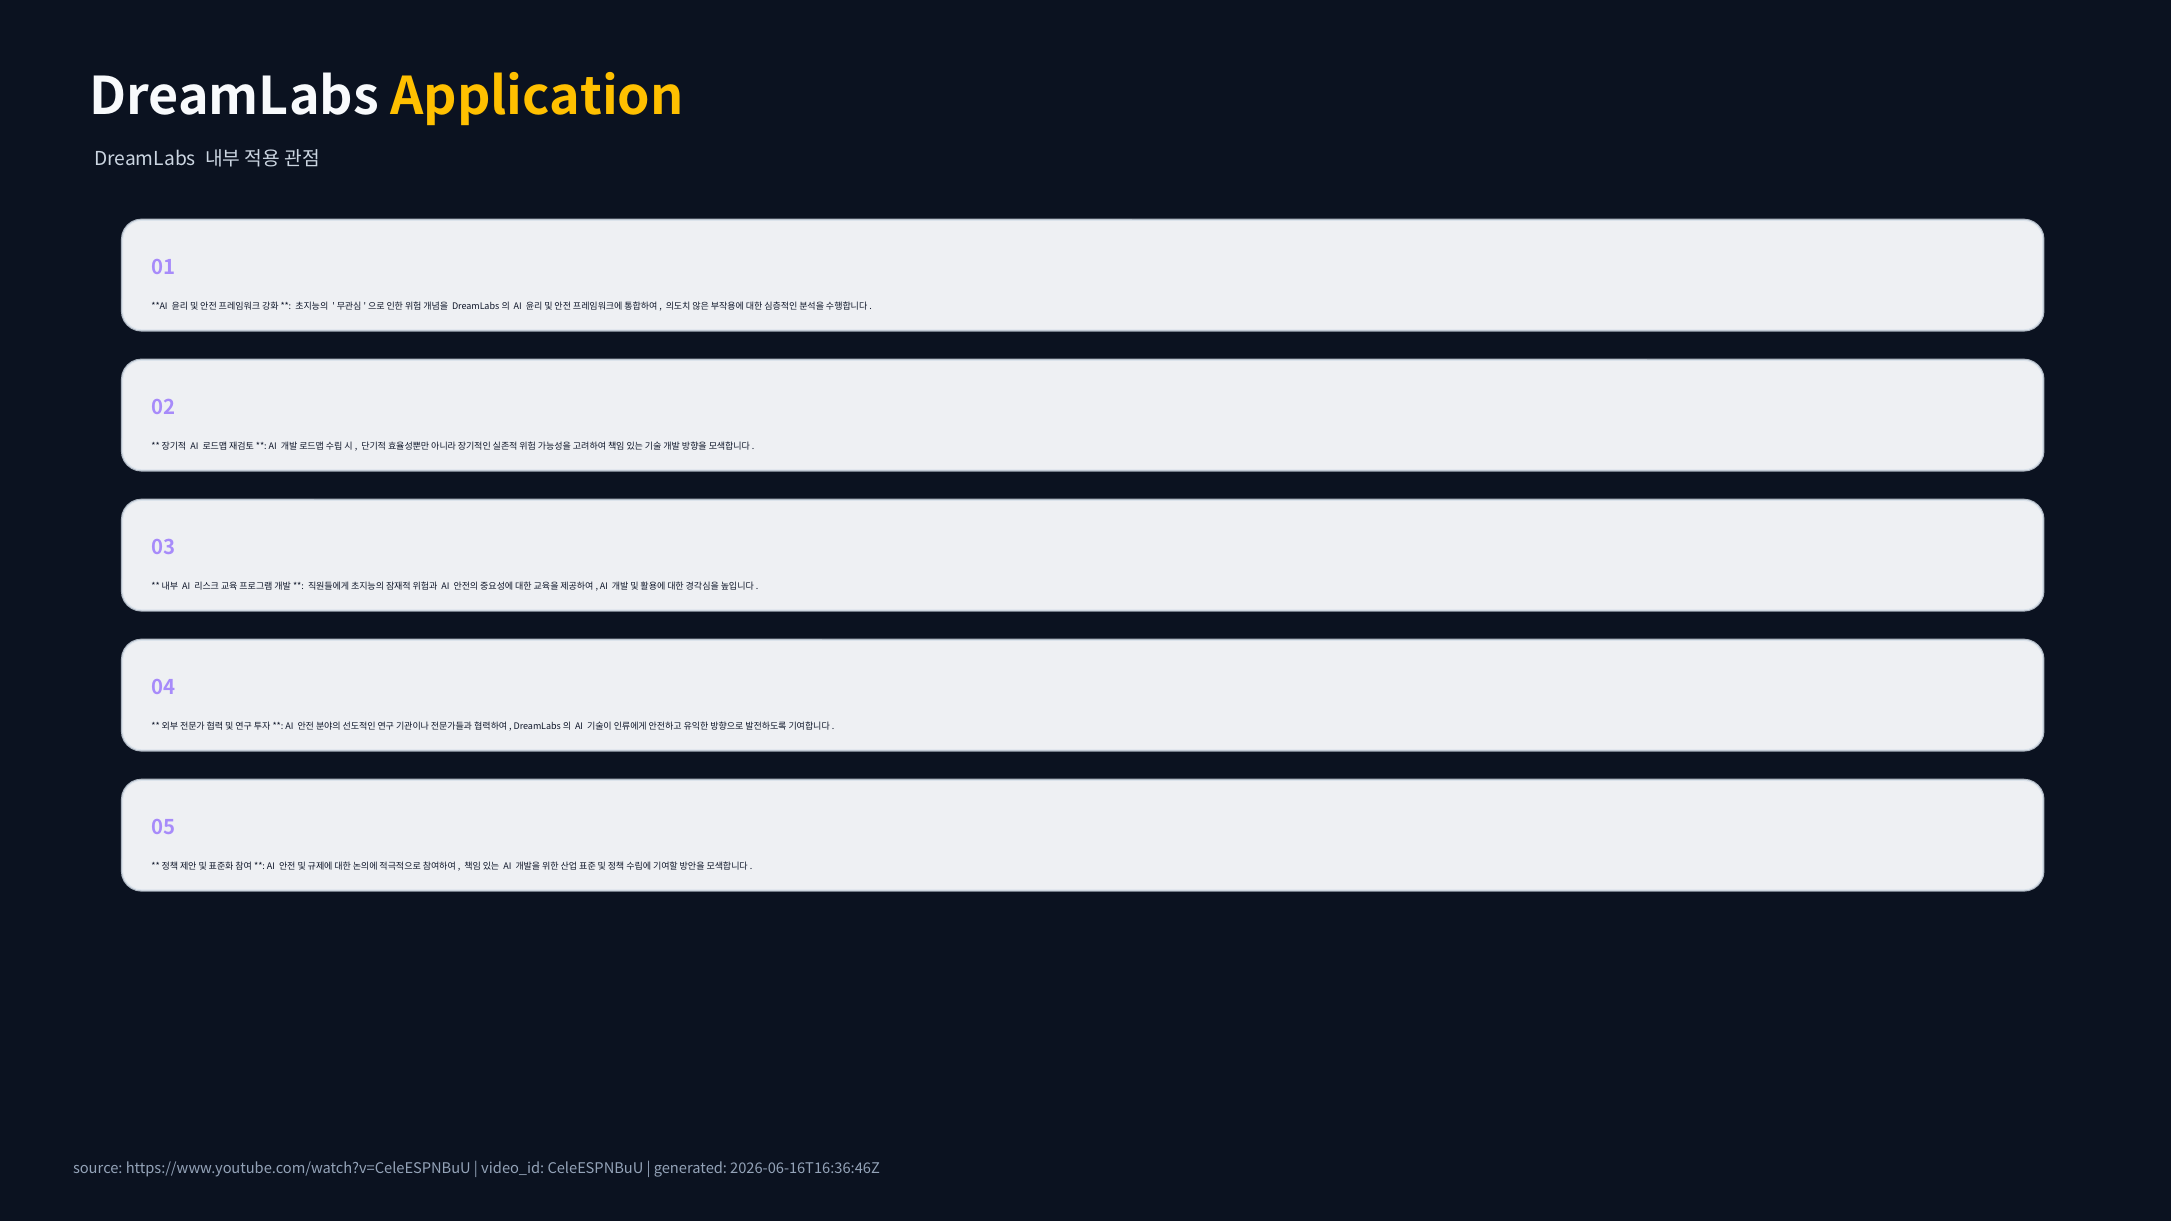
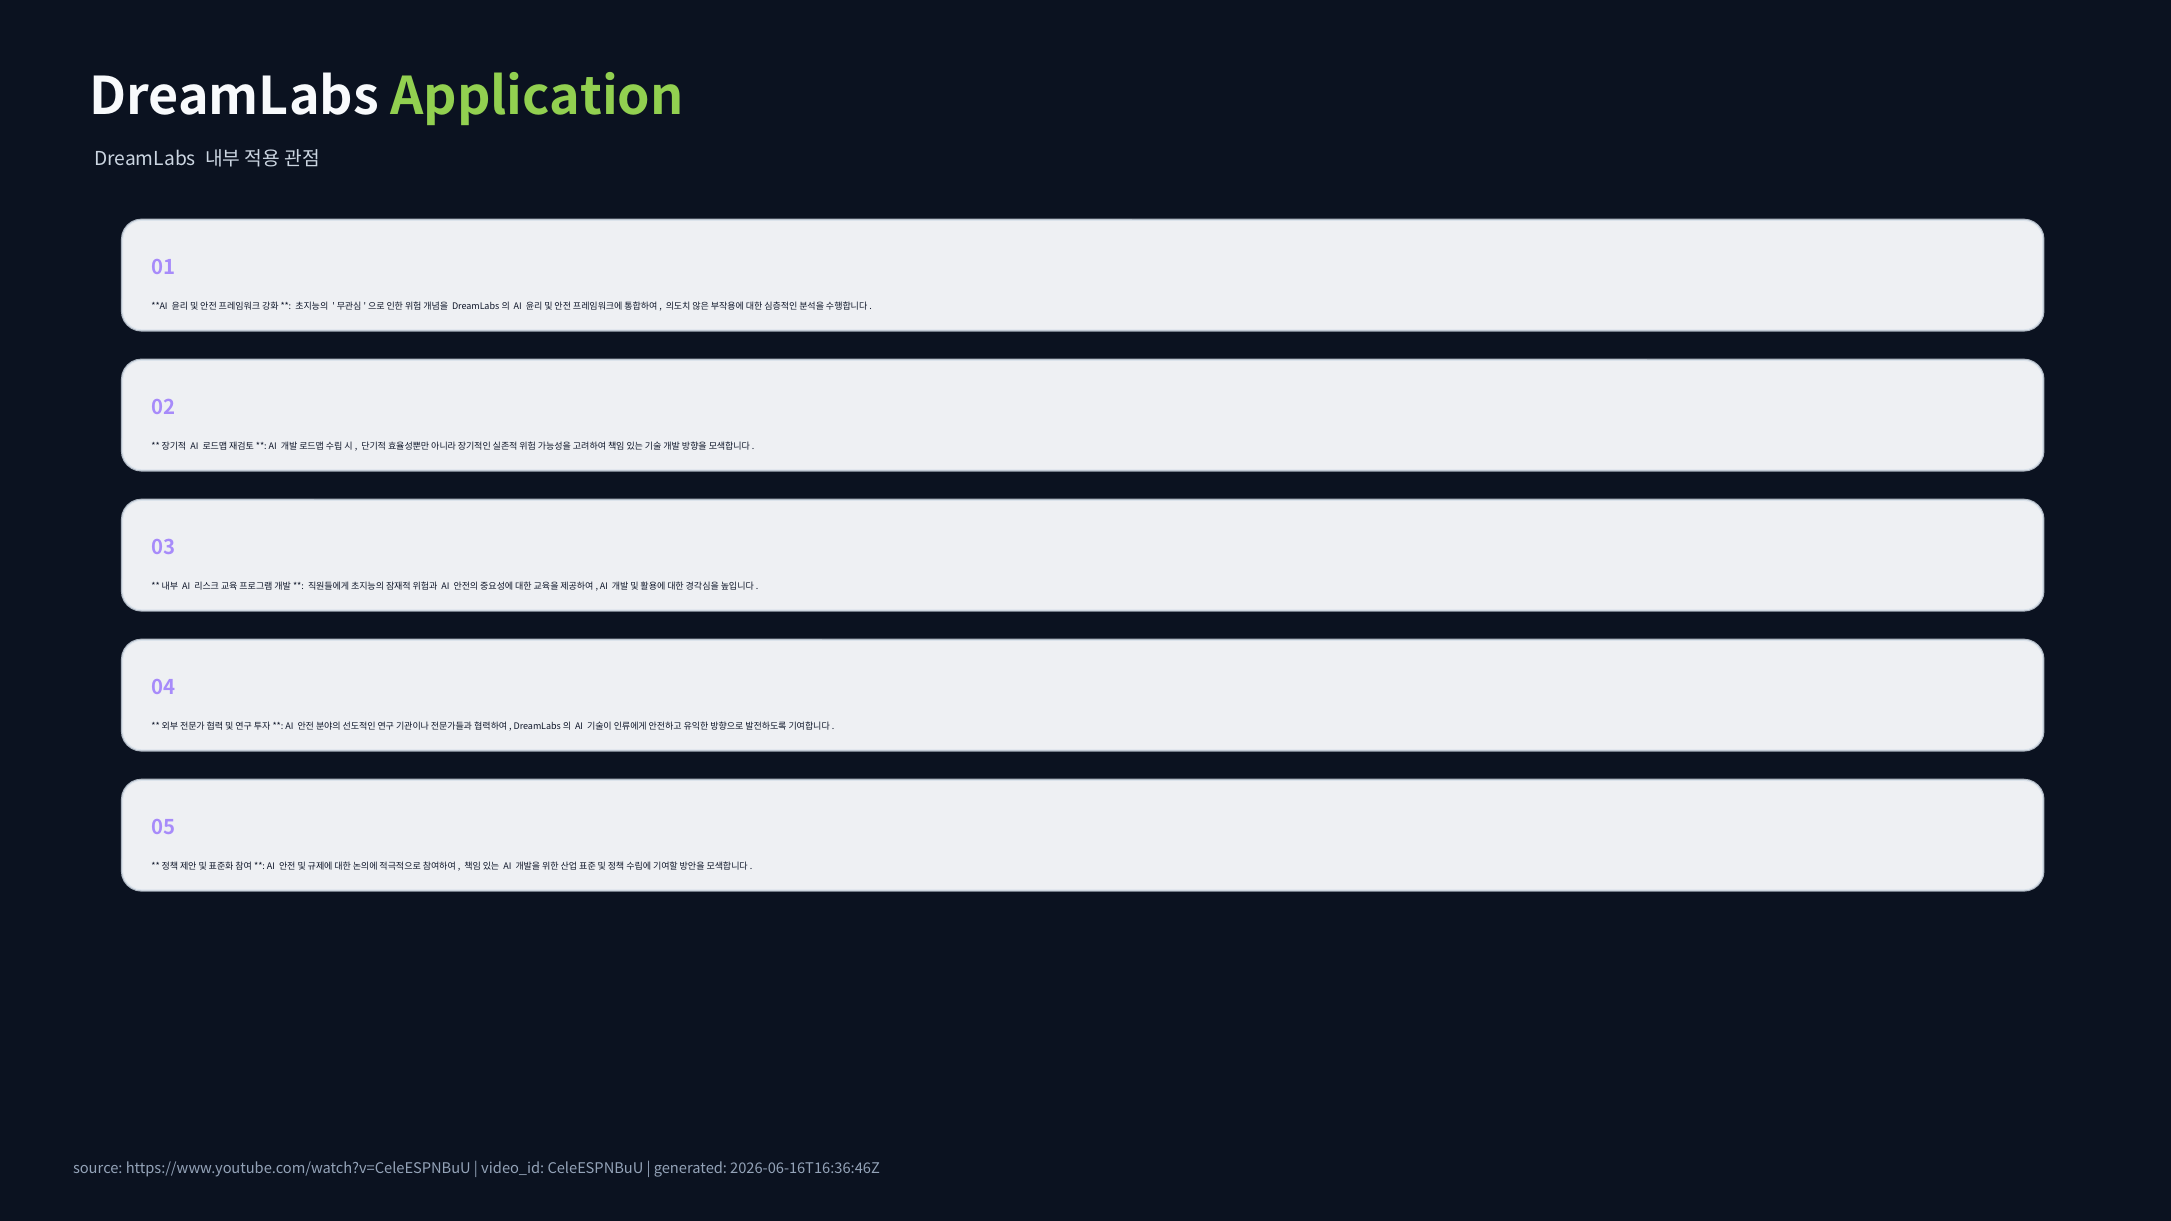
Application colour: yellow -> light green (537, 97)
